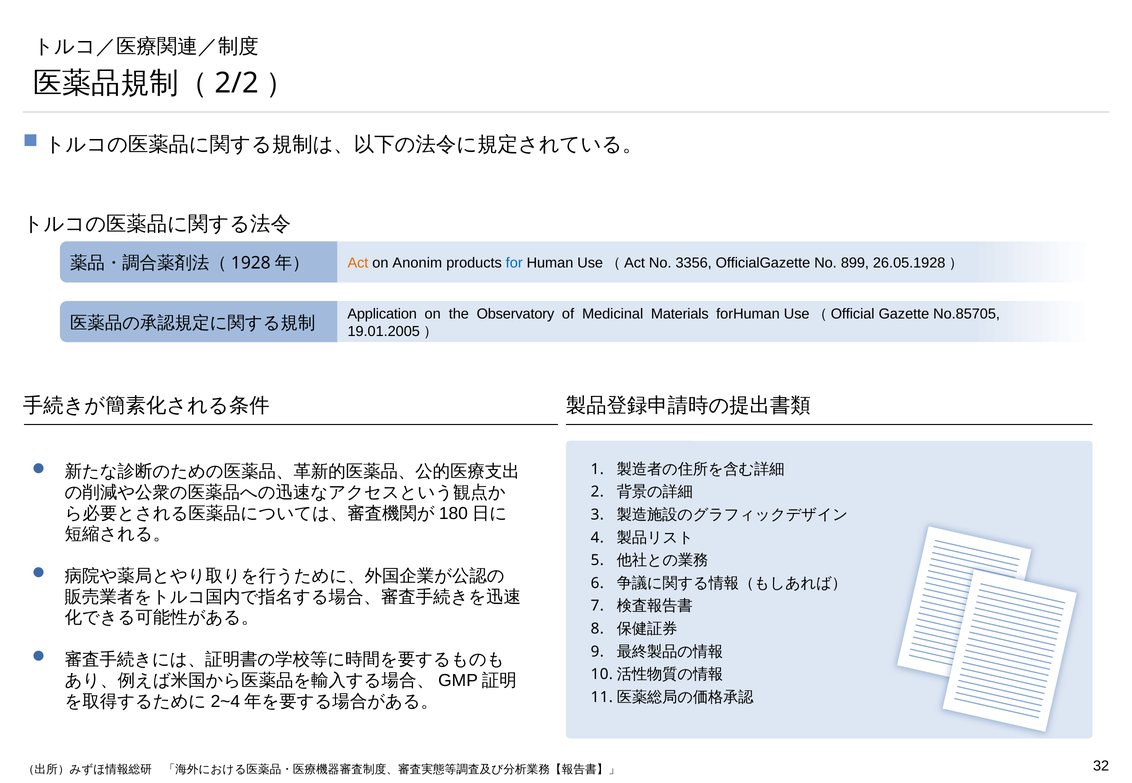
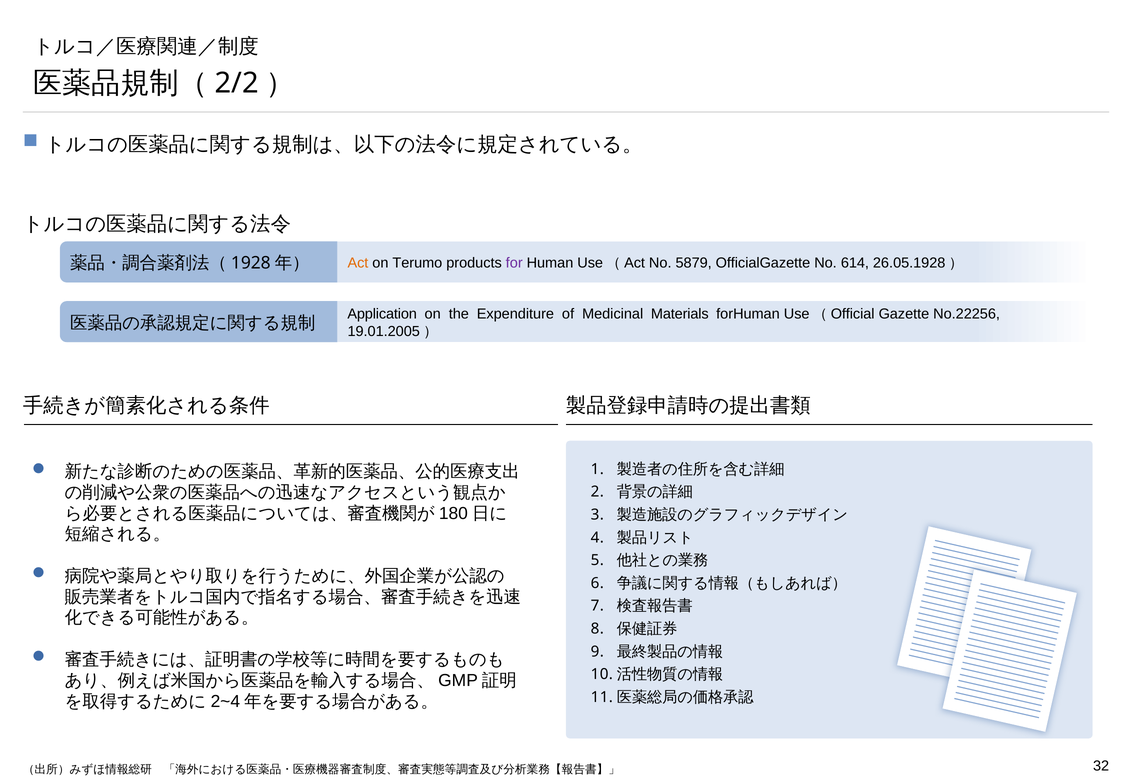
Anonim: Anonim -> Terumo (417, 263)
for colour: blue -> purple (514, 263)
3356: 3356 -> 5879 (694, 263)
899: 899 -> 614 (855, 263)
Observatory: Observatory -> Expenditure (515, 314)
No.85705: No.85705 -> No.22256 (967, 314)
